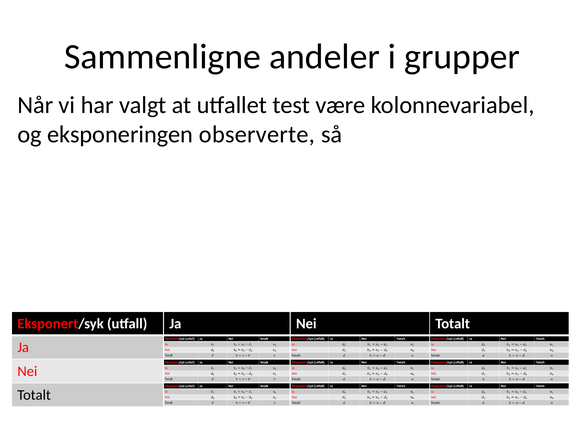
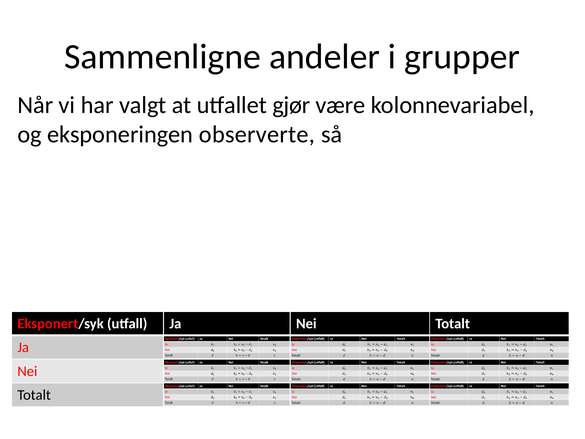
test: test -> gjør (291, 105)
